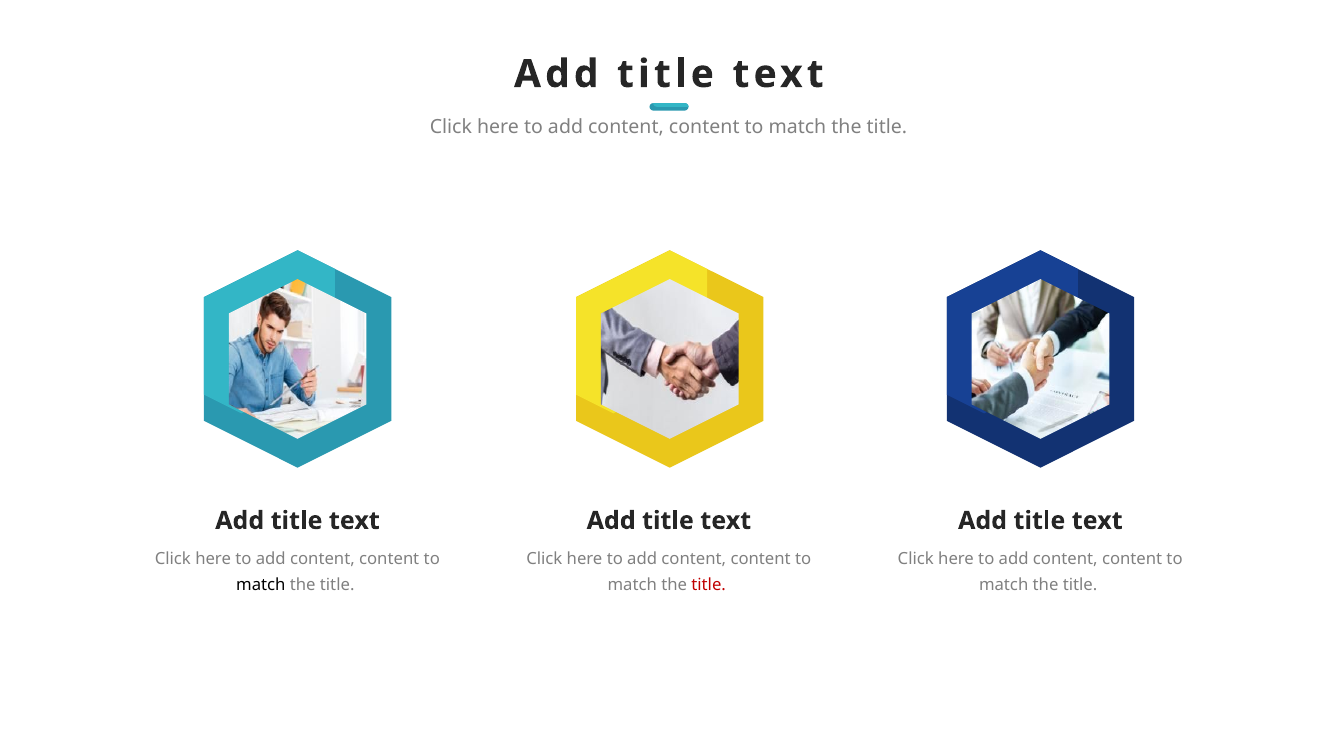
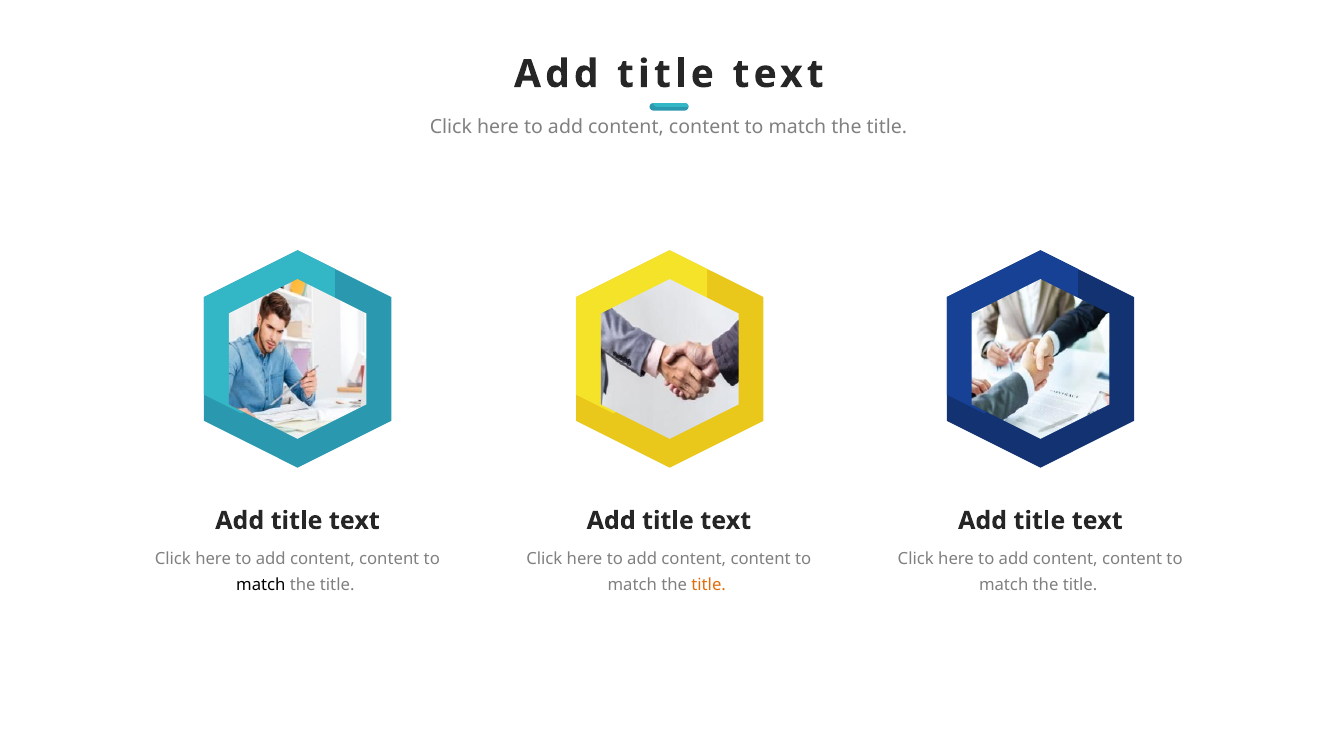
title colour: red -> orange (709, 584)
